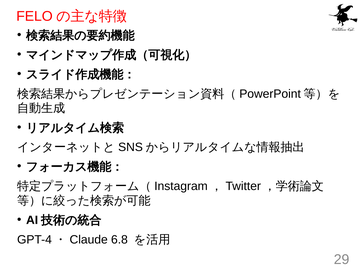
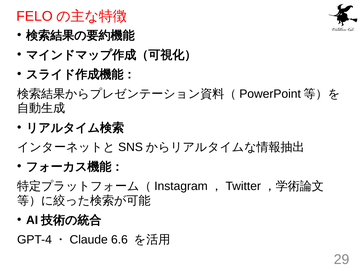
6.8: 6.8 -> 6.6 (119, 239)
